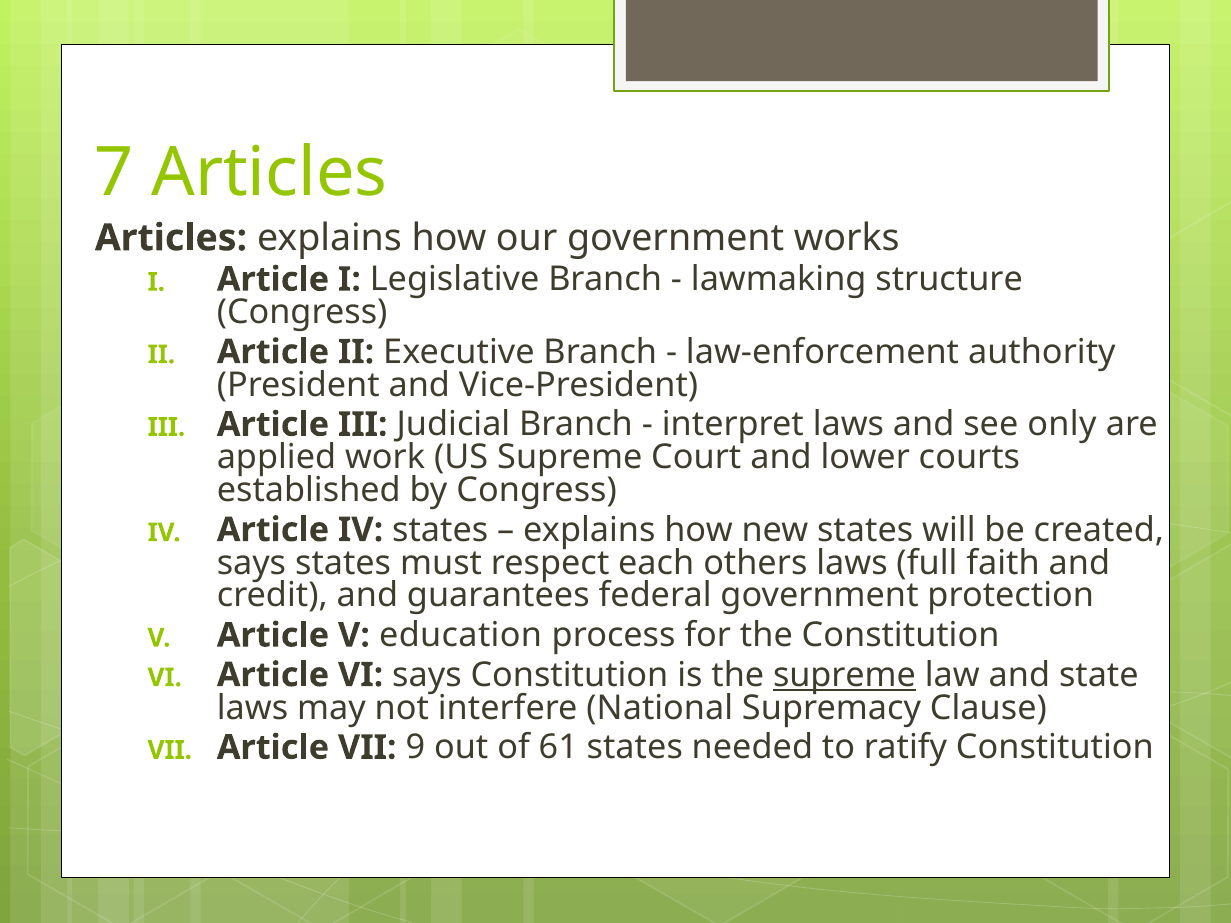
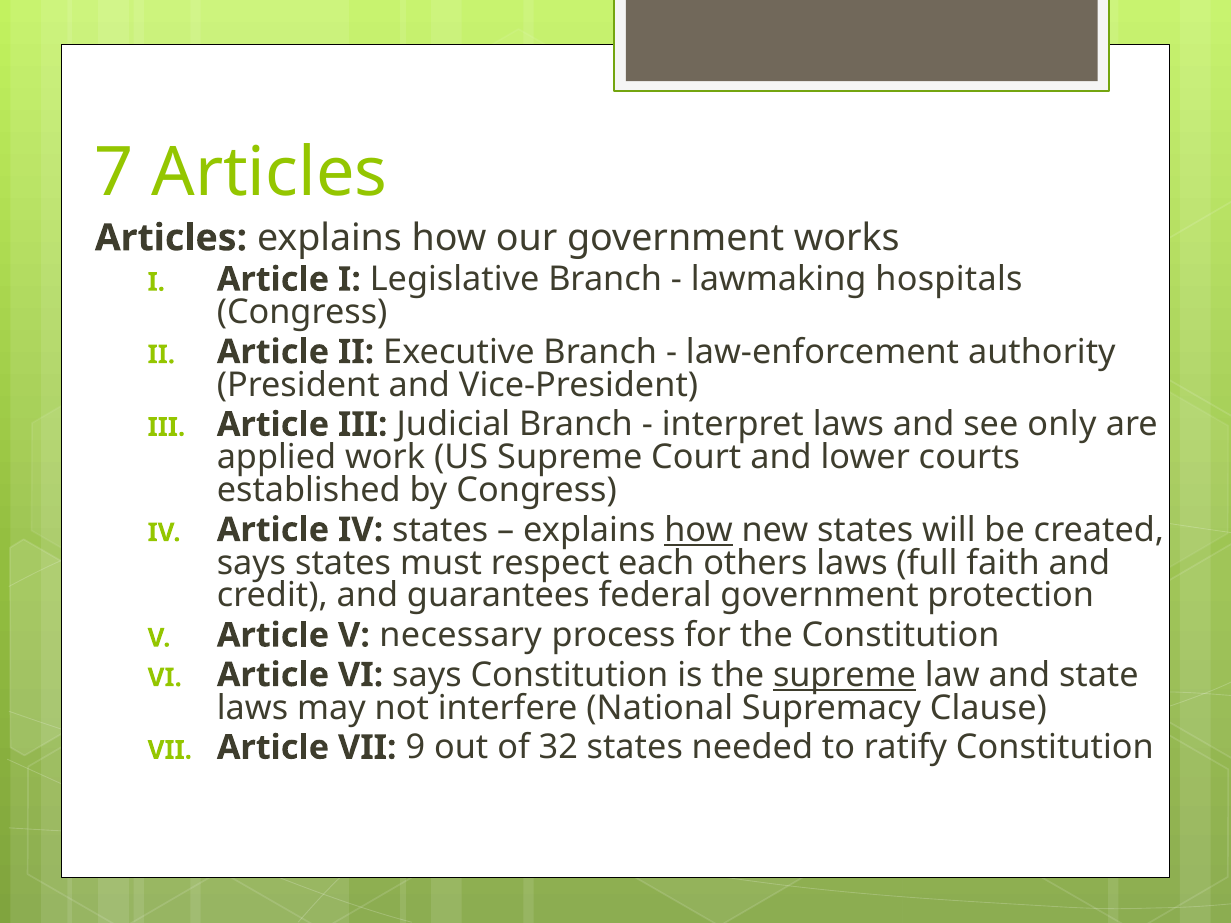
structure: structure -> hospitals (949, 279)
how underline: none -> present (699, 530)
education: education -> necessary (461, 635)
61: 61 -> 32 (558, 748)
